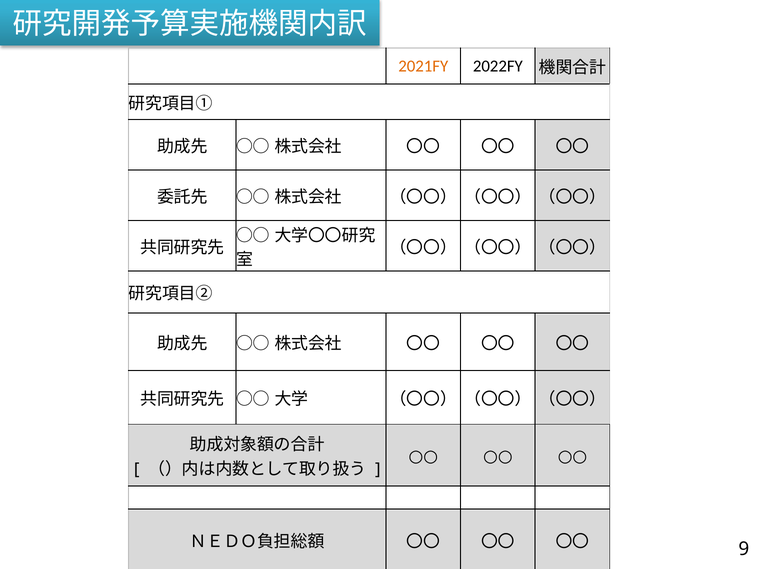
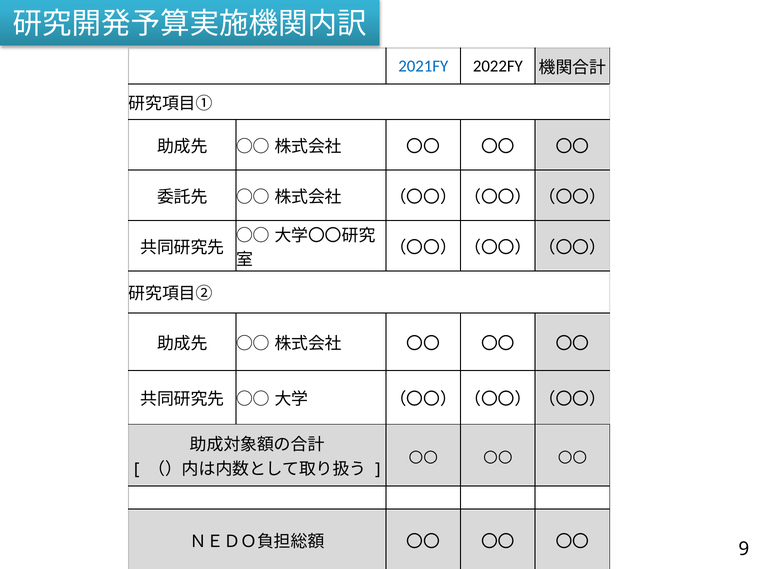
2021FY colour: orange -> blue (423, 66)
